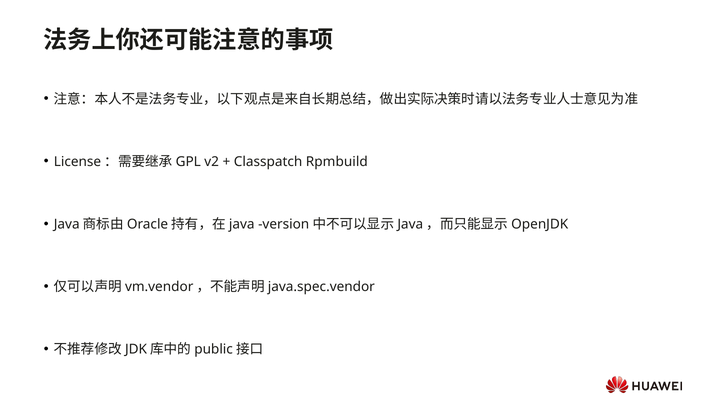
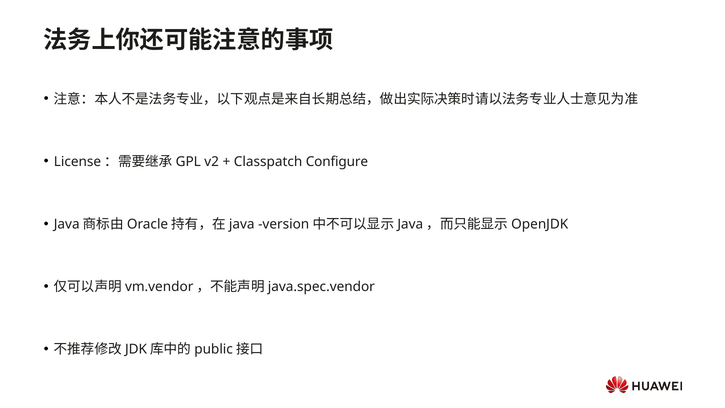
Rpmbuild: Rpmbuild -> Configure (337, 162)
